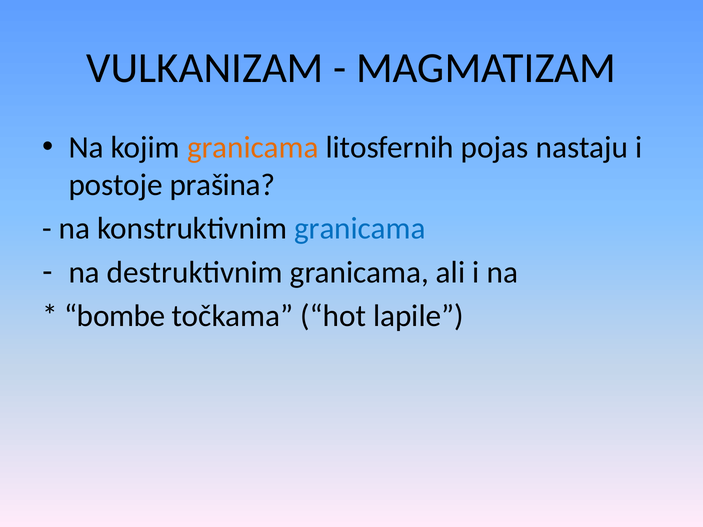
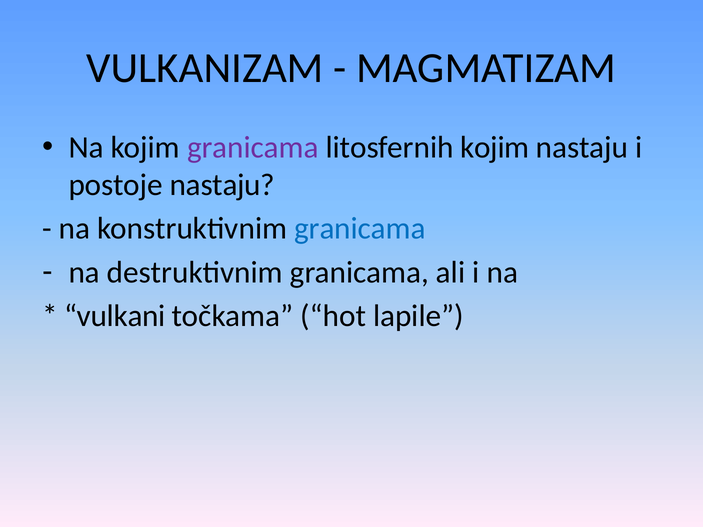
granicama colour: orange -> purple (253, 147)
litosfernih pojas: pojas -> kojim (495, 147)
postoje prašina: prašina -> nastaju (222, 185)
bombe: bombe -> vulkani (115, 316)
